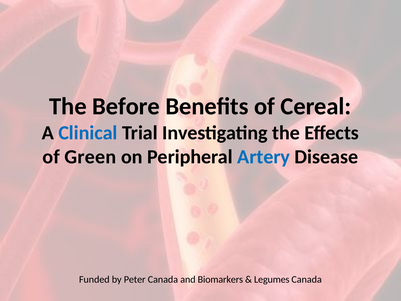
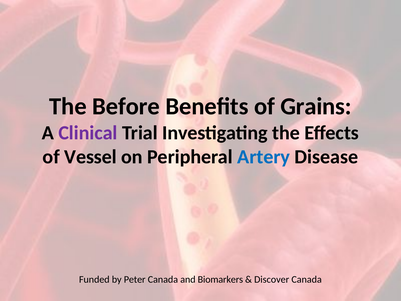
Cereal: Cereal -> Grains (316, 106)
Clinical colour: blue -> purple (88, 133)
Green: Green -> Vessel (91, 157)
Legumes: Legumes -> Discover (272, 279)
